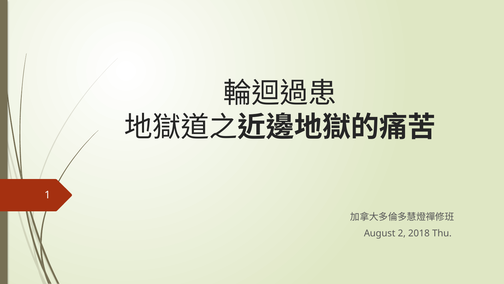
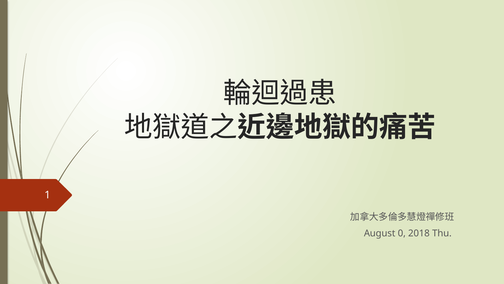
2: 2 -> 0 (402, 233)
